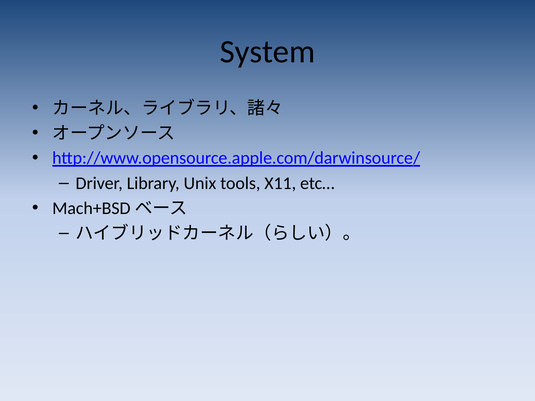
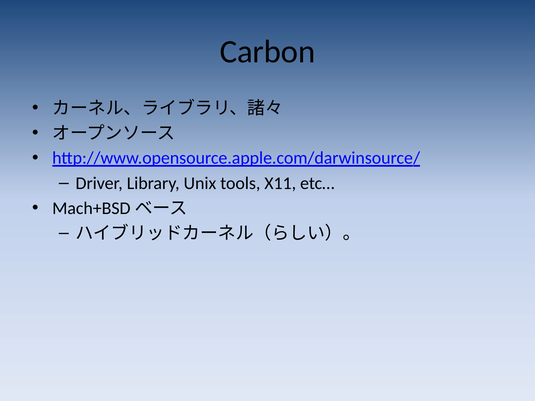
System: System -> Carbon (268, 52)
